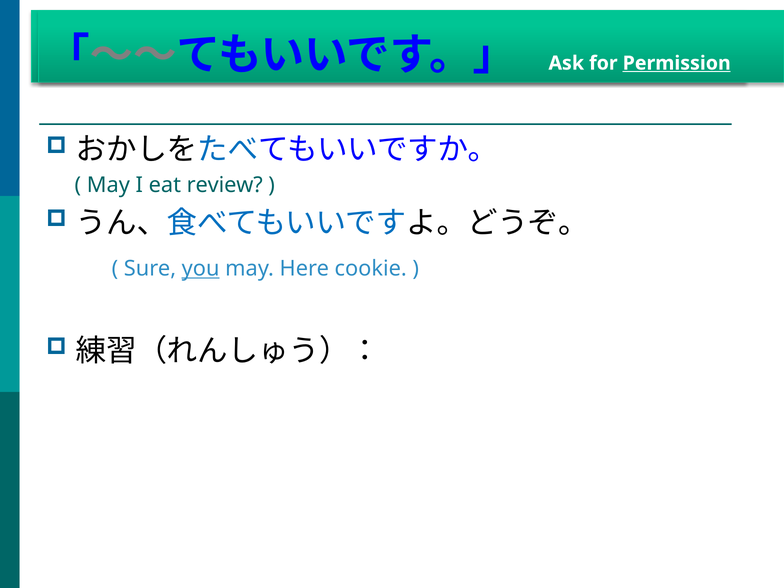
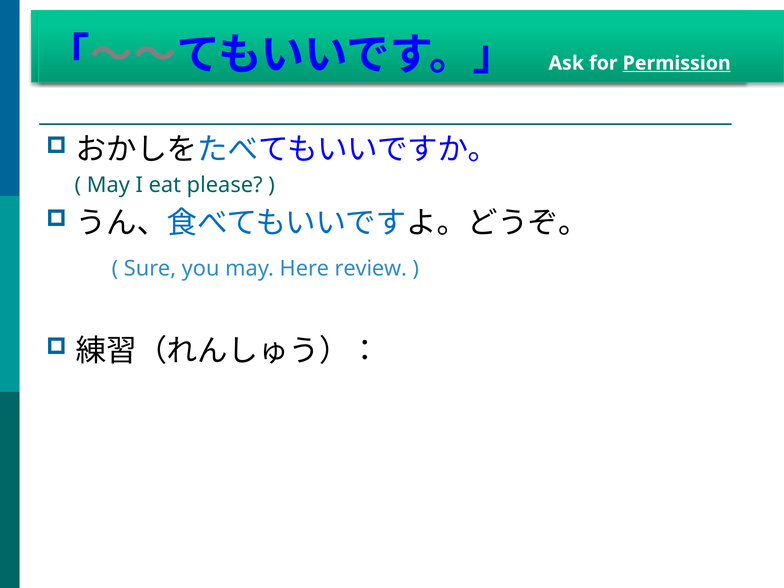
review: review -> please (225, 185)
you underline: present -> none (201, 269)
cookie: cookie -> review (371, 269)
